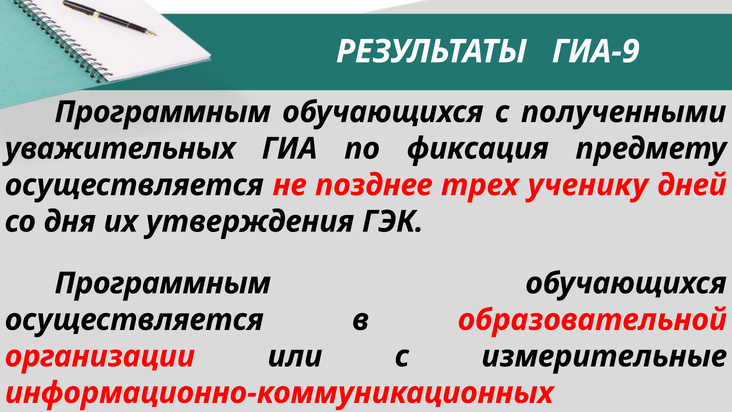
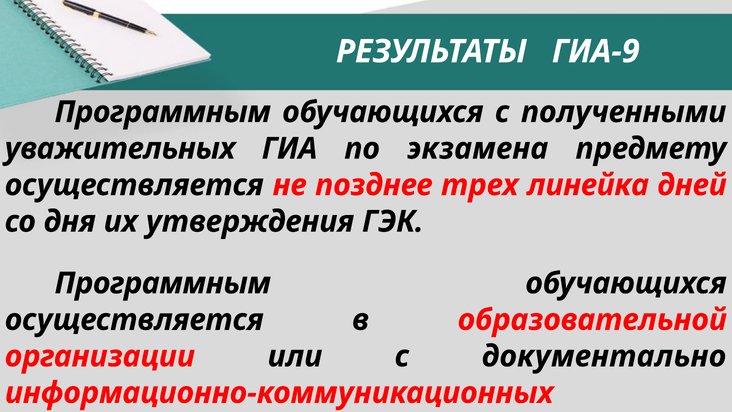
фиксация: фиксация -> экзамена (478, 148)
ученику: ученику -> линейка (588, 185)
измерительные: измерительные -> документально (604, 356)
